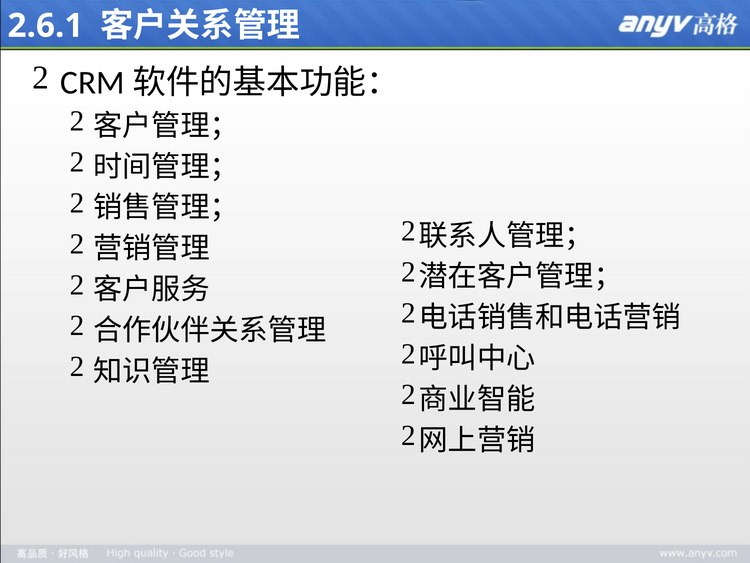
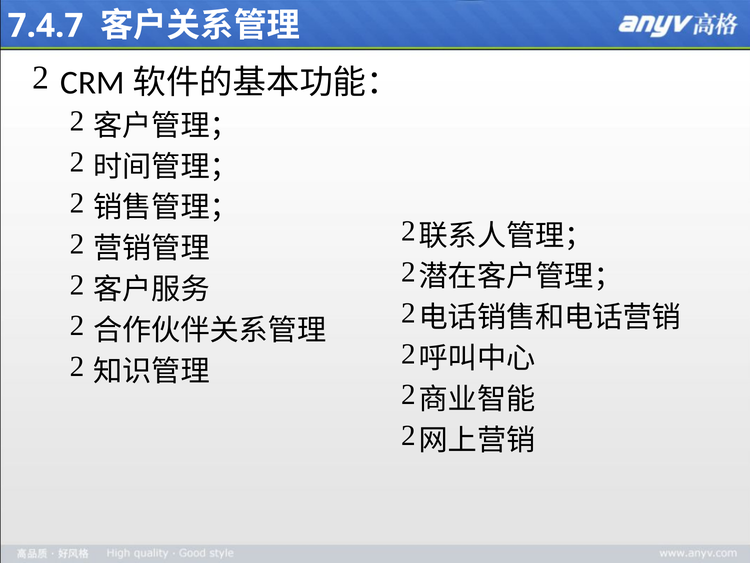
2.6.1: 2.6.1 -> 7.4.7 (45, 26)
